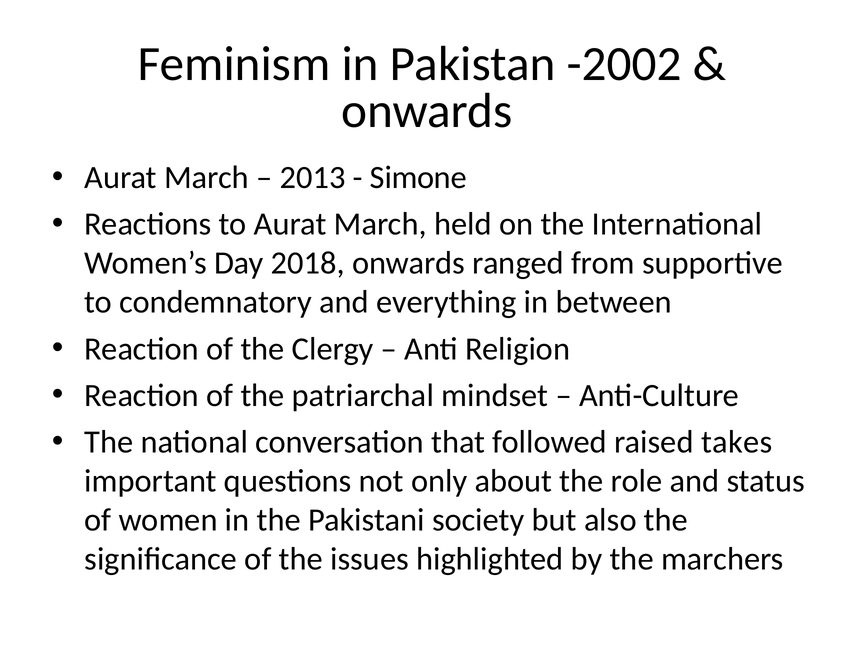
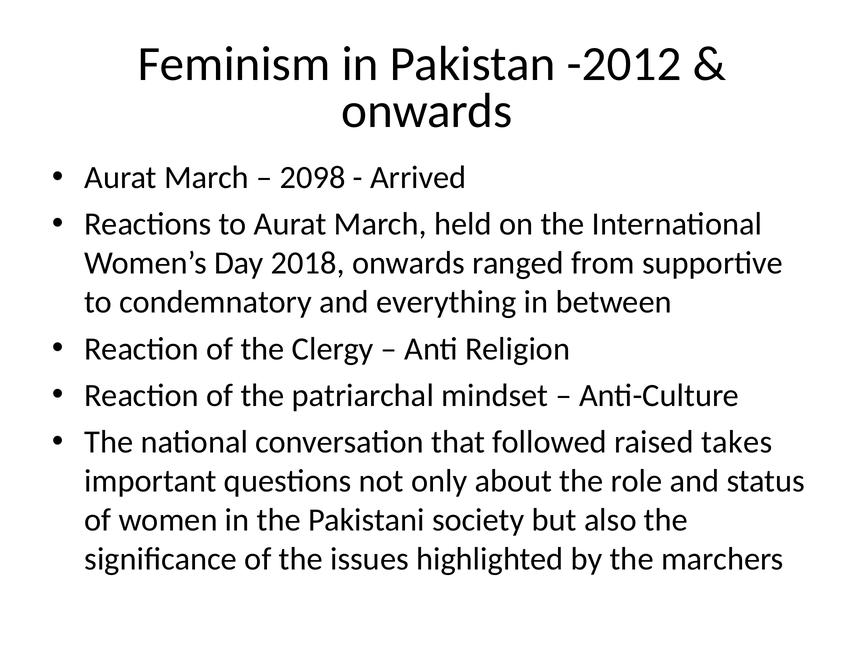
-2002: -2002 -> -2012 (624, 64)
2013: 2013 -> 2098 (313, 177)
Simone: Simone -> Arrived (418, 177)
